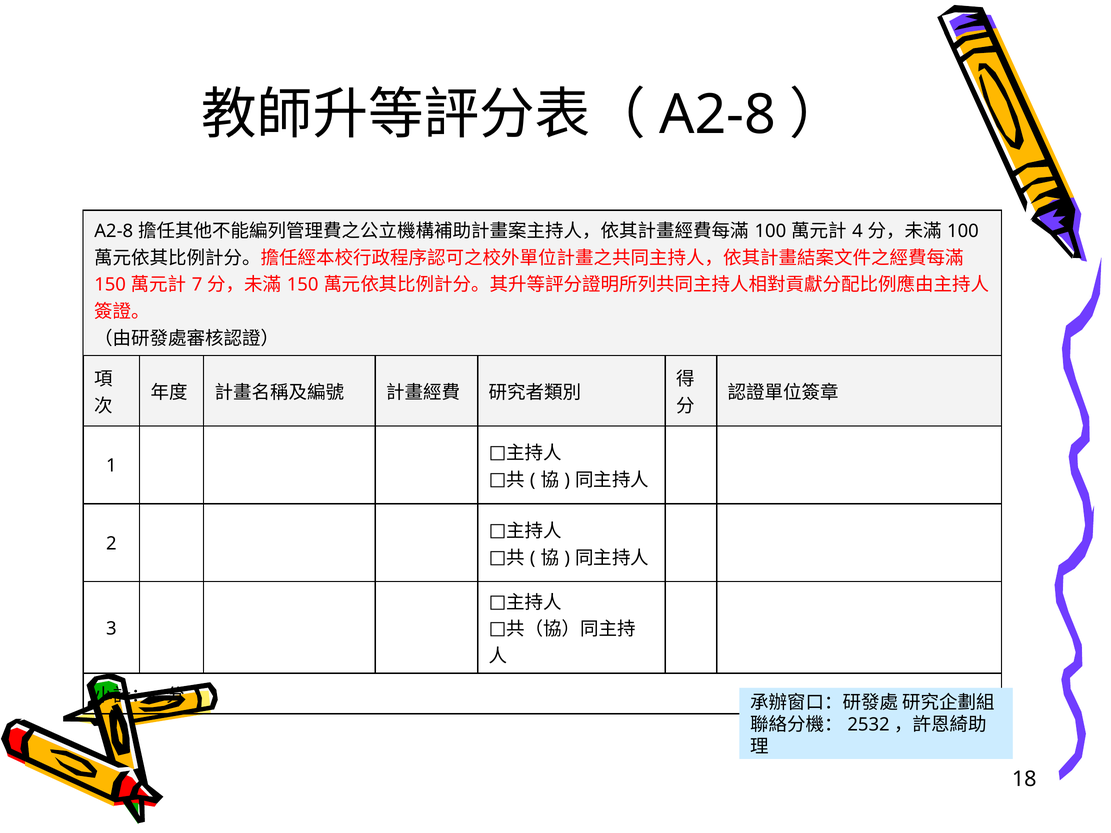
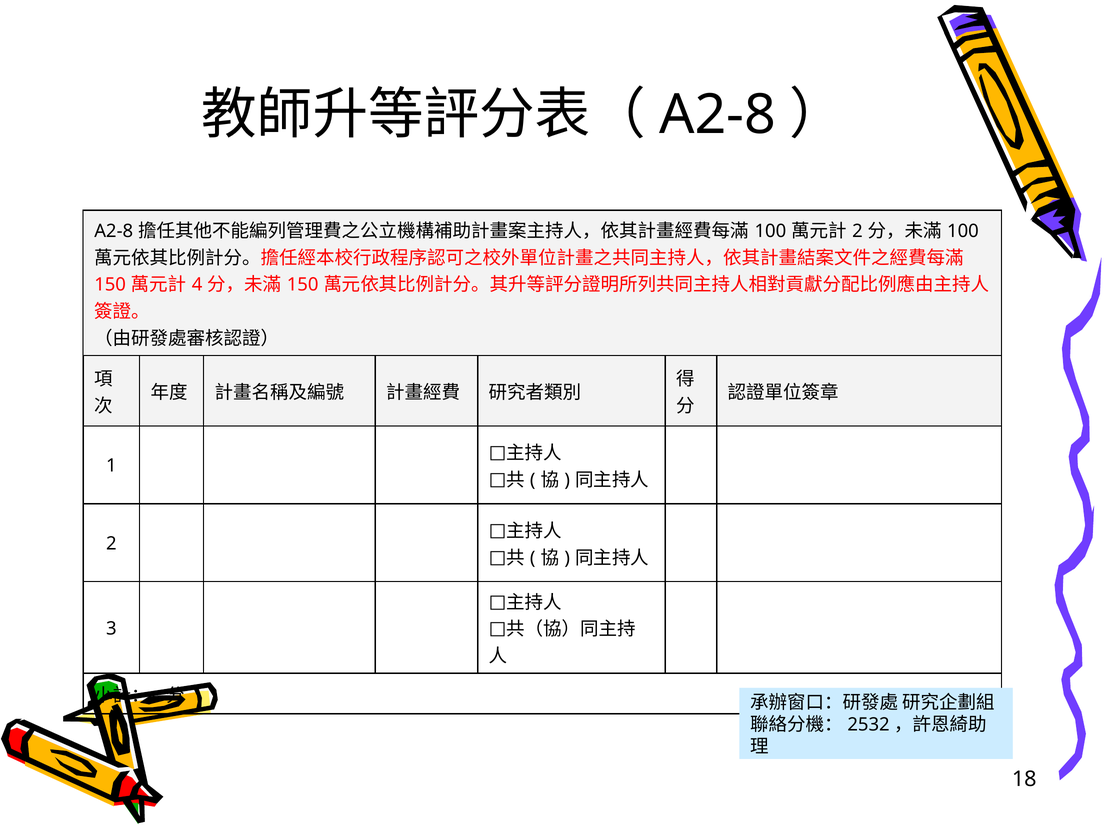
4: 4 -> 2 (857, 231)
7: 7 -> 4 (197, 285)
